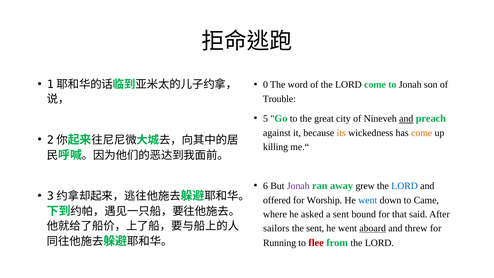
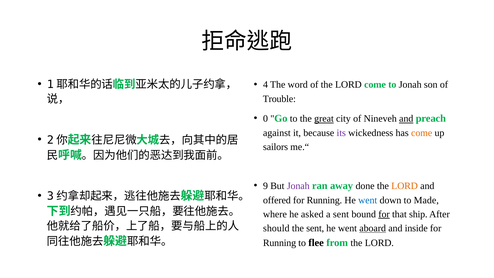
0: 0 -> 4 (265, 85)
5: 5 -> 0 (265, 119)
great underline: none -> present (324, 119)
its colour: orange -> purple (341, 133)
killing: killing -> sailors (276, 147)
6: 6 -> 9 (265, 186)
grew: grew -> done (365, 186)
LORD colour: blue -> orange (405, 186)
Worship: Worship -> Running (324, 200)
Came: Came -> Made (426, 200)
for underline: none -> present (384, 214)
said: said -> ship (418, 214)
sailors: sailors -> should (276, 228)
threw: threw -> inside (416, 228)
flee colour: red -> black (316, 243)
